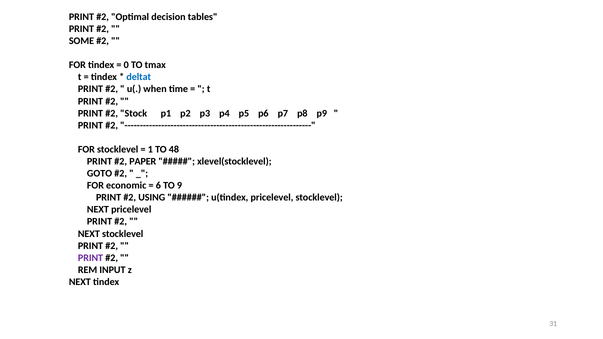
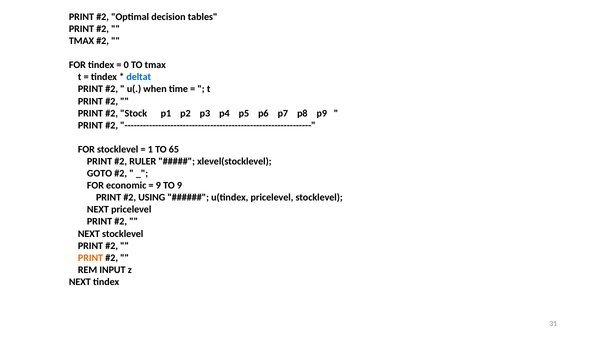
SOME: SOME -> TMAX (81, 41)
48: 48 -> 65 (174, 149)
PAPER: PAPER -> RULER (143, 162)
6: 6 -> 9 (158, 186)
PRINT colour: purple -> orange (91, 258)
